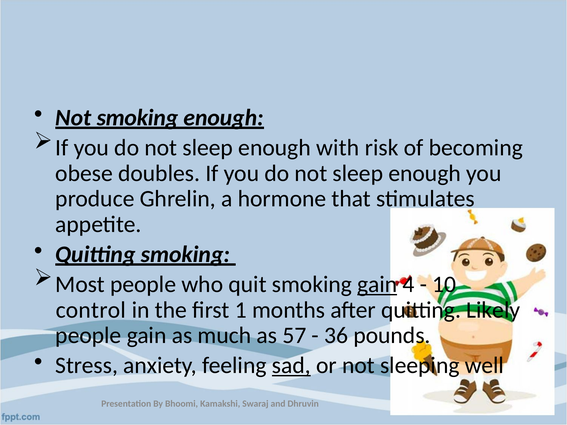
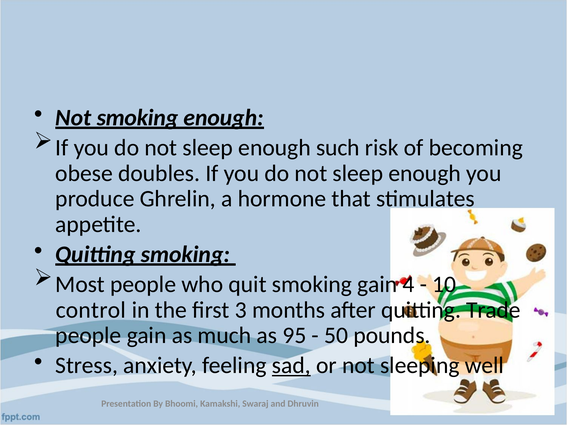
with: with -> such (338, 148)
gain underline: present -> none (377, 285)
1: 1 -> 3 (241, 310)
Likely: Likely -> Trade (493, 310)
57: 57 -> 95 (294, 336)
36: 36 -> 50 (336, 336)
